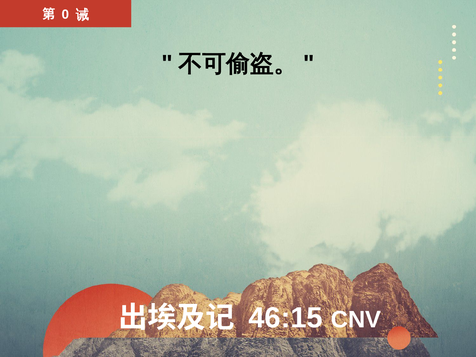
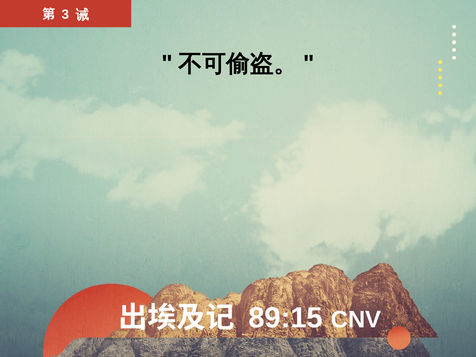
0: 0 -> 3 (65, 15)
46:15: 46:15 -> 89:15 (286, 318)
